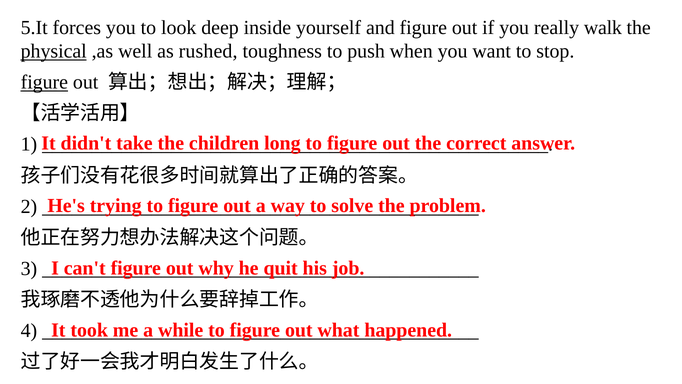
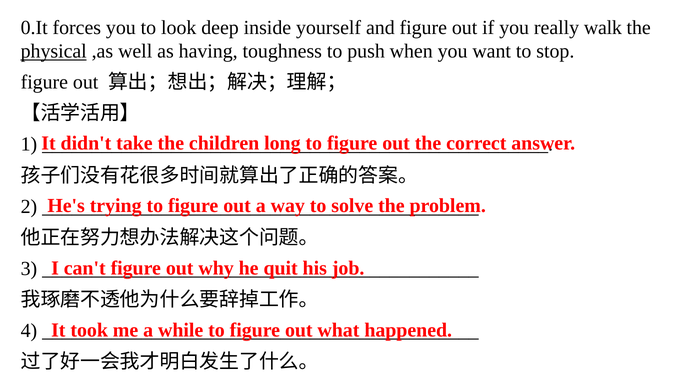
5.It: 5.It -> 0.It (34, 27)
rushed: rushed -> having (208, 51)
figure underline: present -> none (44, 82)
